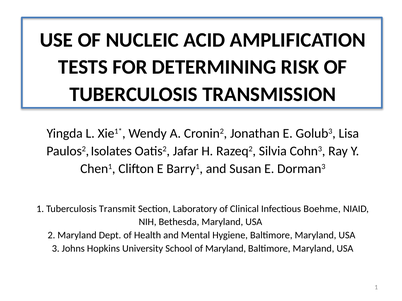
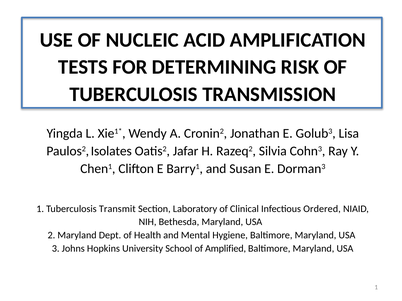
Boehme: Boehme -> Ordered (322, 209)
of Maryland: Maryland -> Amplified (226, 249)
